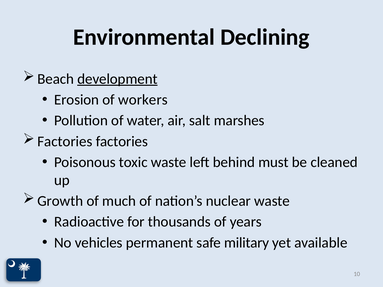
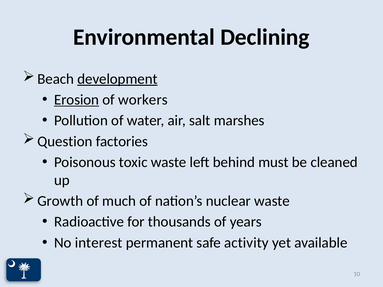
Erosion underline: none -> present (77, 100)
Factories: Factories -> Question (65, 142)
vehicles: vehicles -> interest (99, 243)
military: military -> activity (246, 243)
